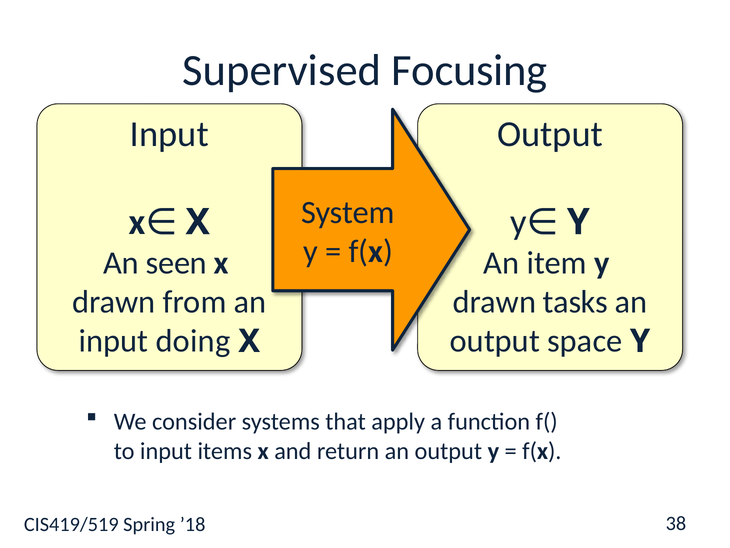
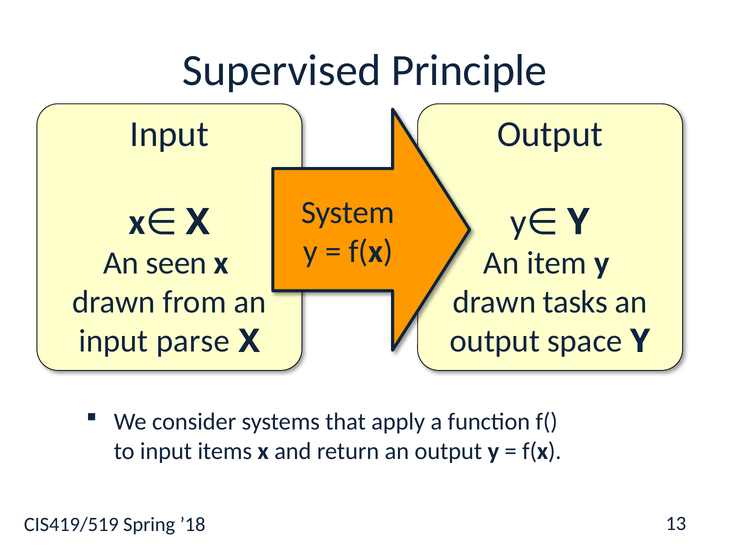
Focusing: Focusing -> Principle (469, 71)
doing: doing -> parse (193, 341)
38: 38 -> 13 (676, 523)
